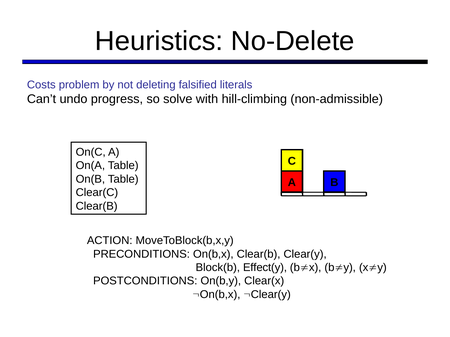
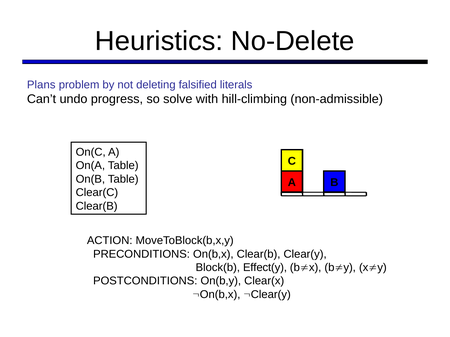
Costs: Costs -> Plans (41, 85)
